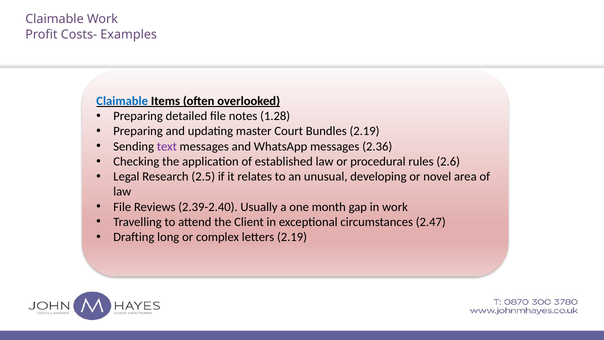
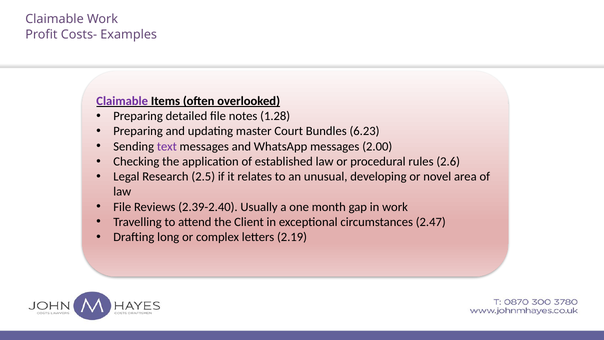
Claimable colour: blue -> purple (122, 101)
Bundles 2.19: 2.19 -> 6.23 (364, 131)
2.36: 2.36 -> 2.00 (377, 146)
